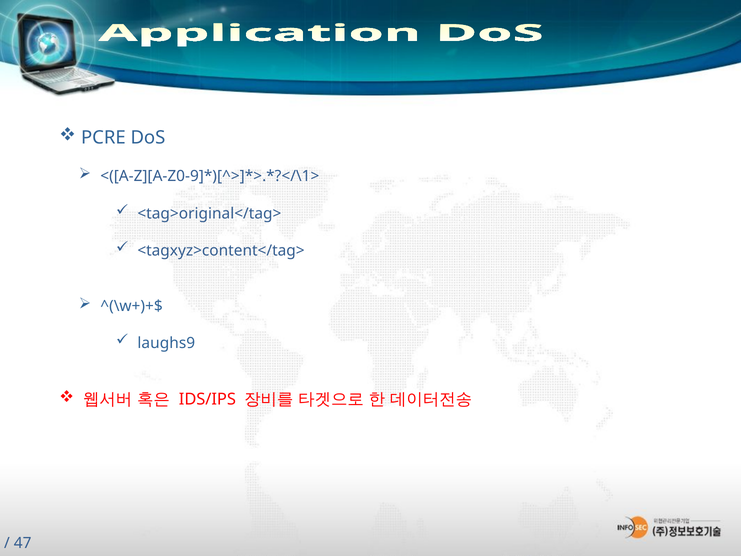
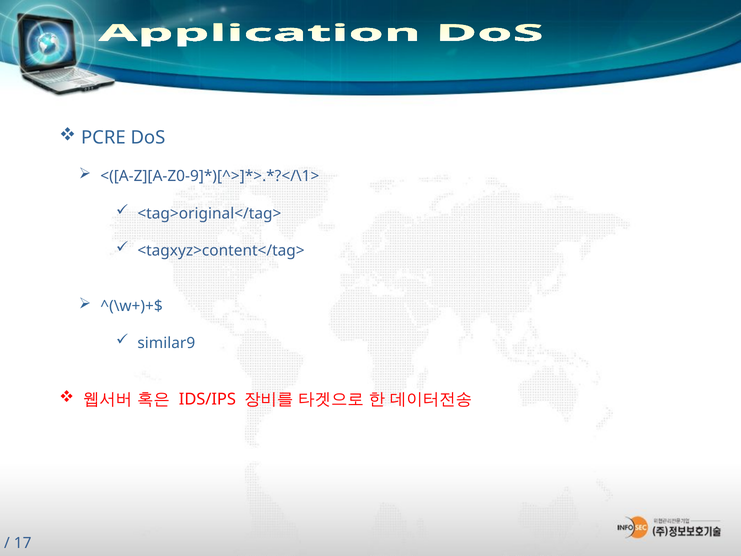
laughs9: laughs9 -> similar9 (166, 343)
47: 47 -> 17 (23, 543)
